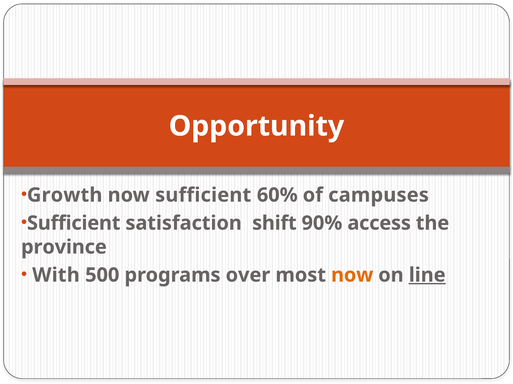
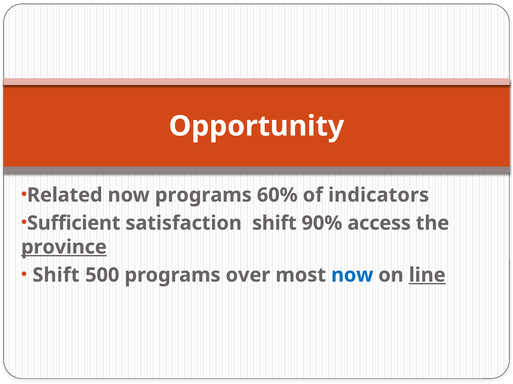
Growth: Growth -> Related (65, 195)
now sufficient: sufficient -> programs (203, 195)
campuses: campuses -> indicators (379, 195)
province underline: none -> present (64, 247)
With: With -> Shift (56, 276)
now colour: orange -> blue (352, 276)
